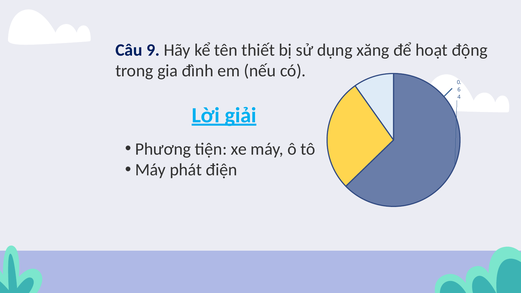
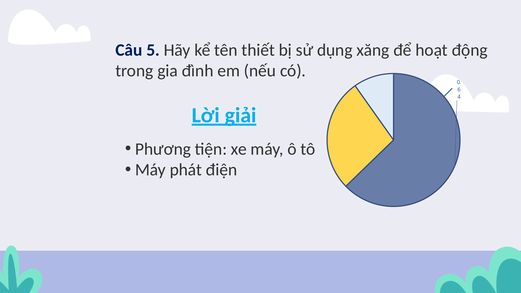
9: 9 -> 5 (153, 50)
